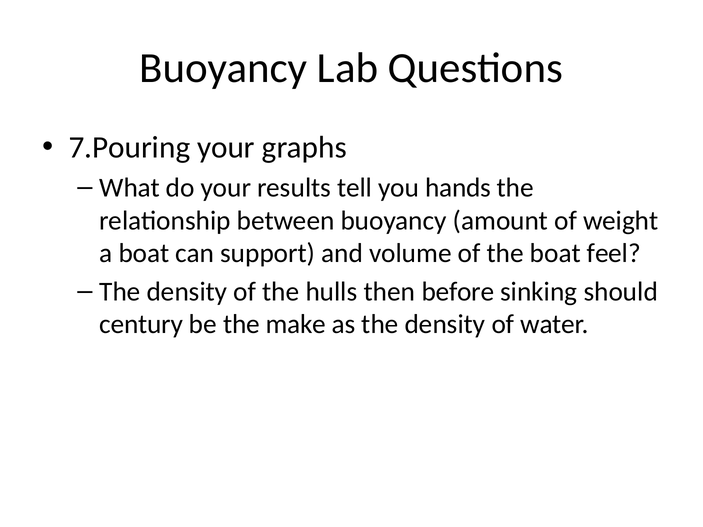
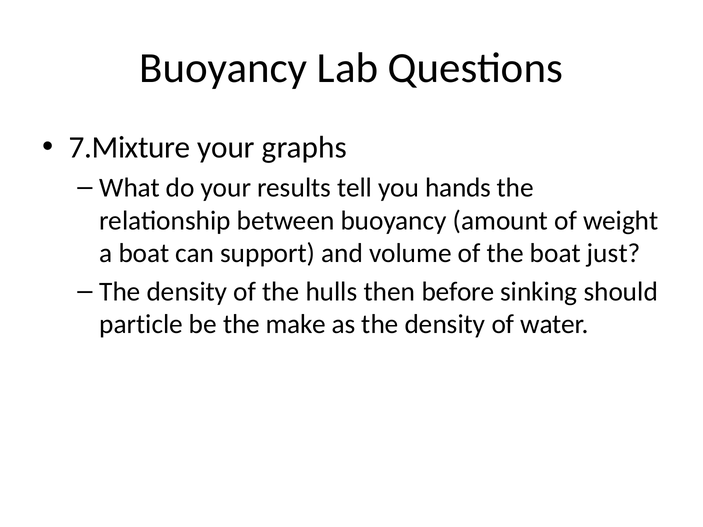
7.Pouring: 7.Pouring -> 7.Mixture (130, 147)
feel: feel -> just (614, 253)
century: century -> particle (141, 325)
